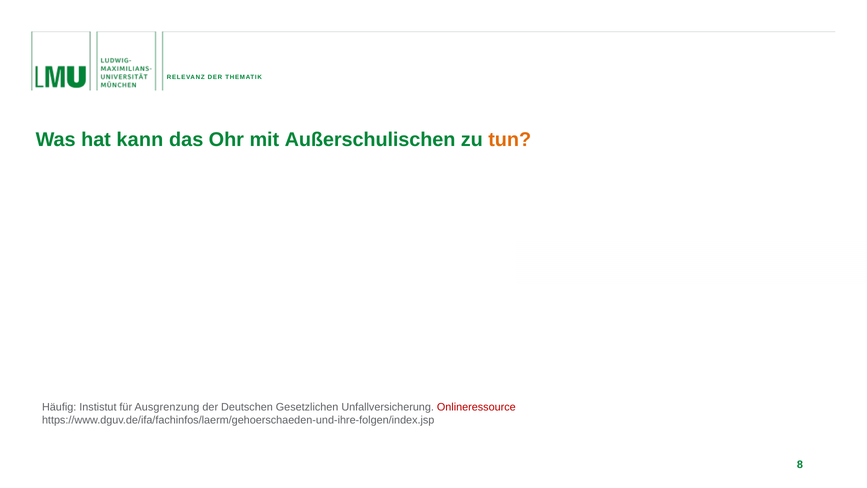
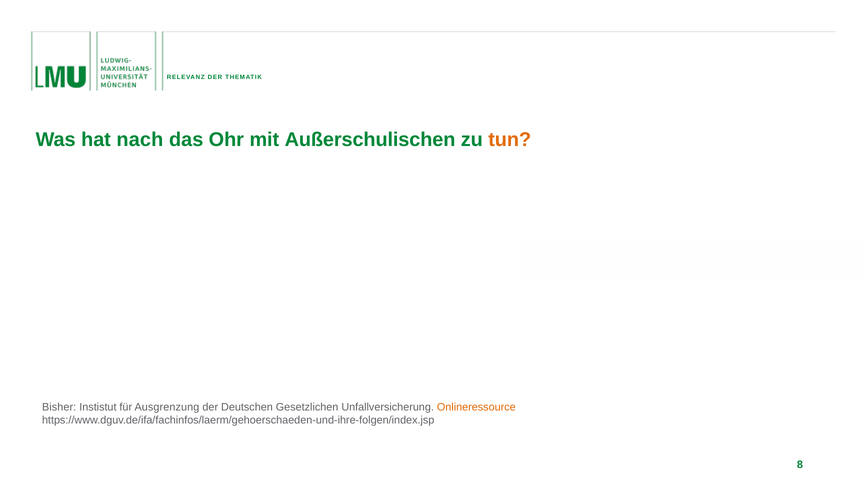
kann: kann -> nach (140, 140)
Häufig: Häufig -> Bisher (59, 407)
Onlineressource colour: red -> orange (476, 407)
